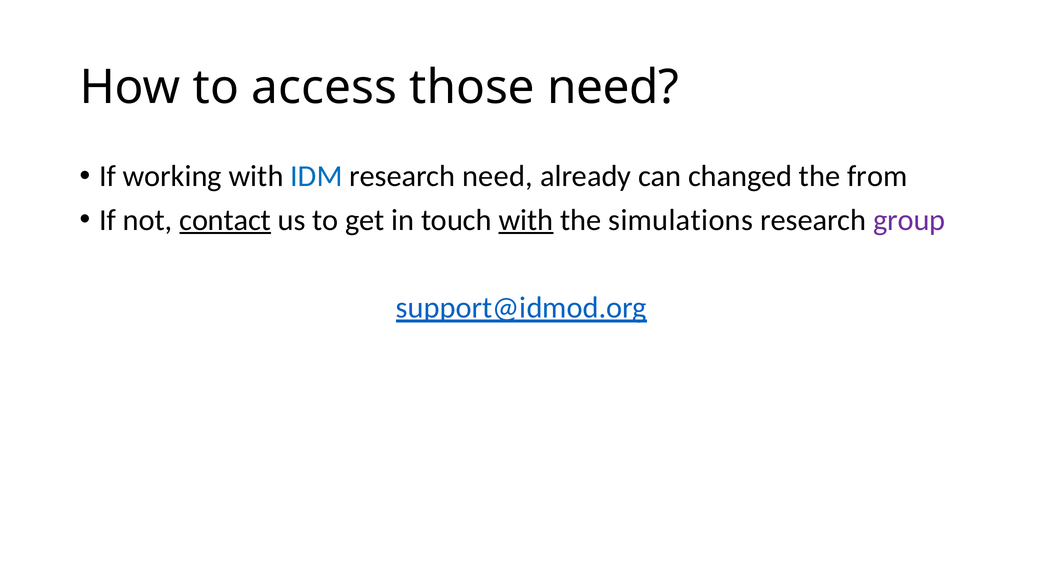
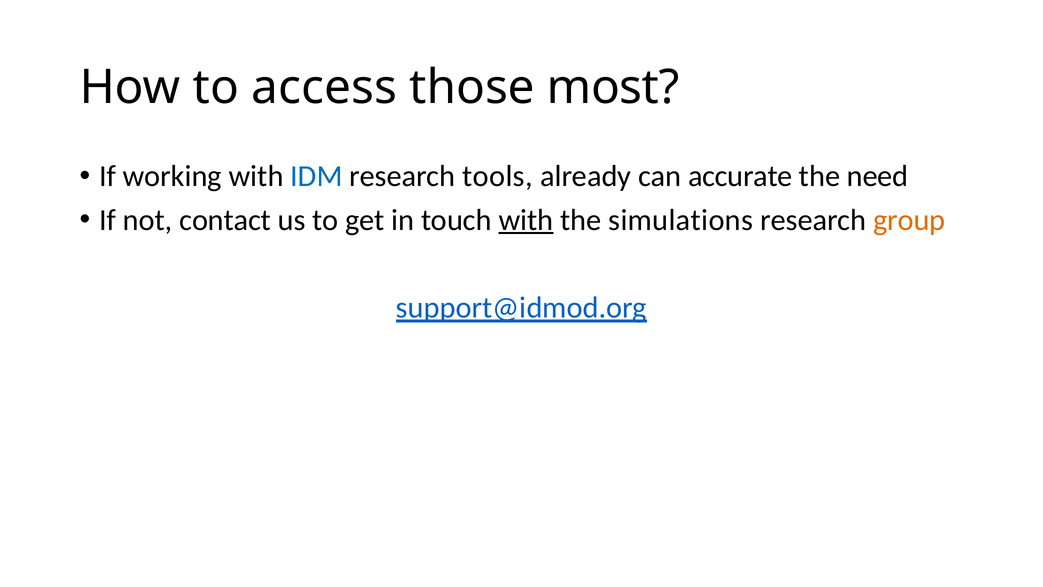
those need: need -> most (613, 88)
research need: need -> tools (498, 176)
changed: changed -> accurate (740, 176)
from: from -> need (878, 176)
contact underline: present -> none (225, 220)
group colour: purple -> orange (909, 220)
